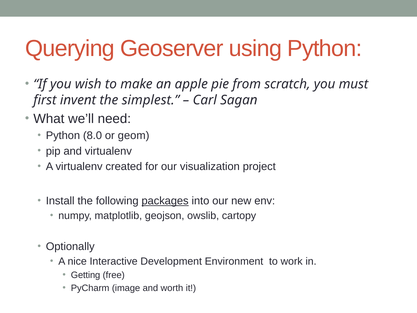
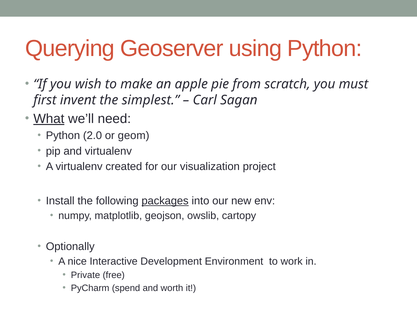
What underline: none -> present (49, 119)
8.0: 8.0 -> 2.0 (92, 135)
Getting: Getting -> Private (85, 275)
image: image -> spend (126, 288)
